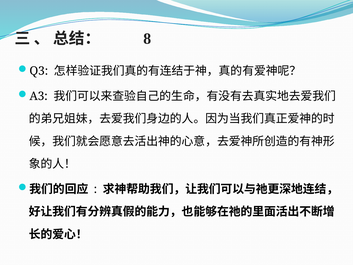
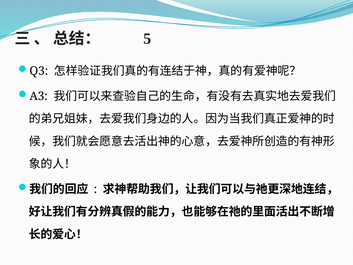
8: 8 -> 5 (147, 39)
